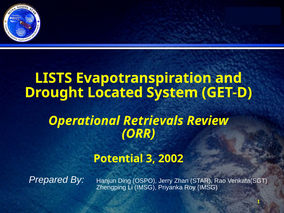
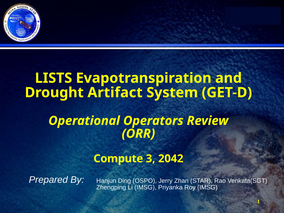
Located: Located -> Artifact (115, 93)
Retrievals: Retrievals -> Operators (153, 121)
Potential: Potential -> Compute (118, 159)
2002: 2002 -> 2042 (171, 159)
